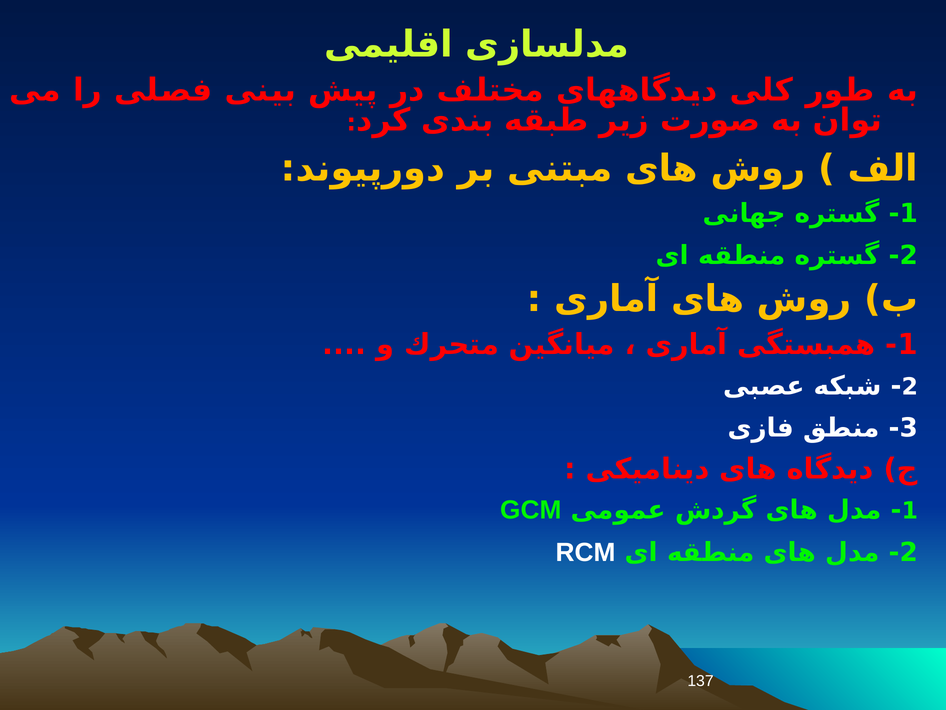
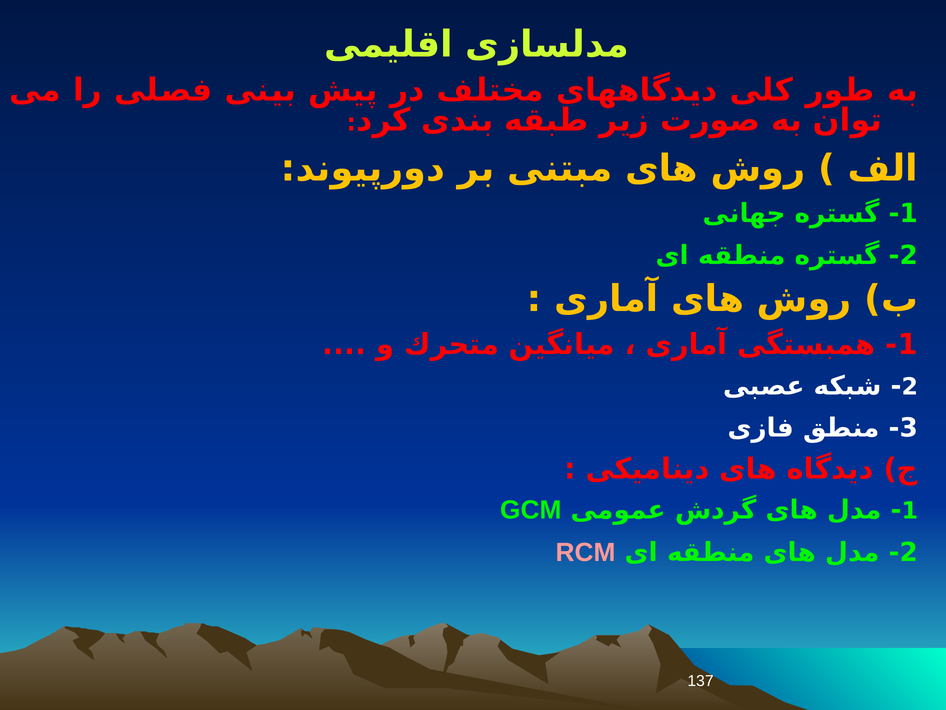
RCM colour: white -> pink (586, 552)
